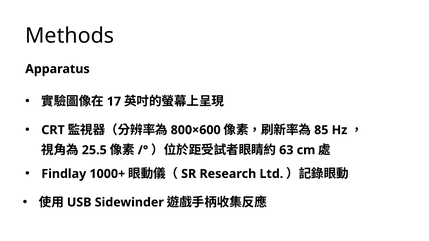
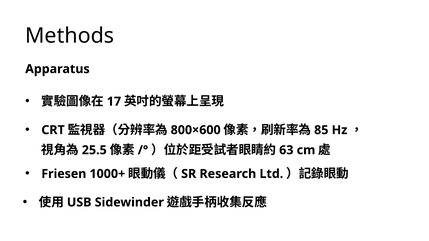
Findlay: Findlay -> Friesen (64, 174)
